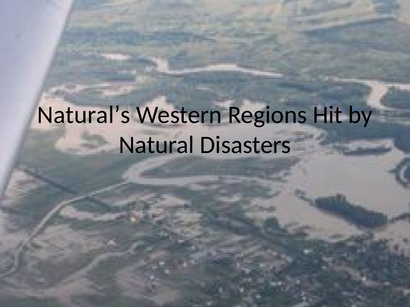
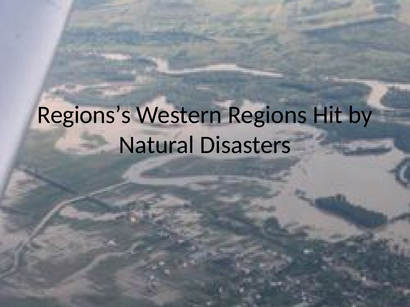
Natural’s: Natural’s -> Regions’s (84, 115)
